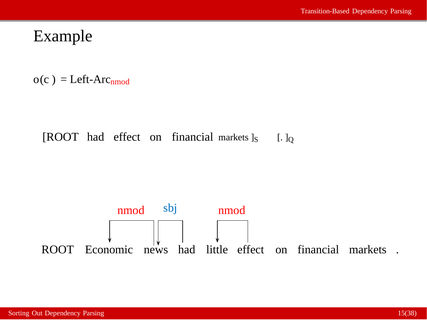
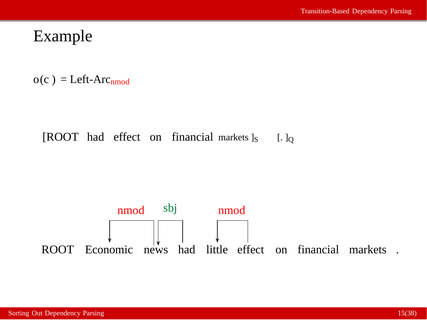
sbj colour: blue -> green (170, 208)
